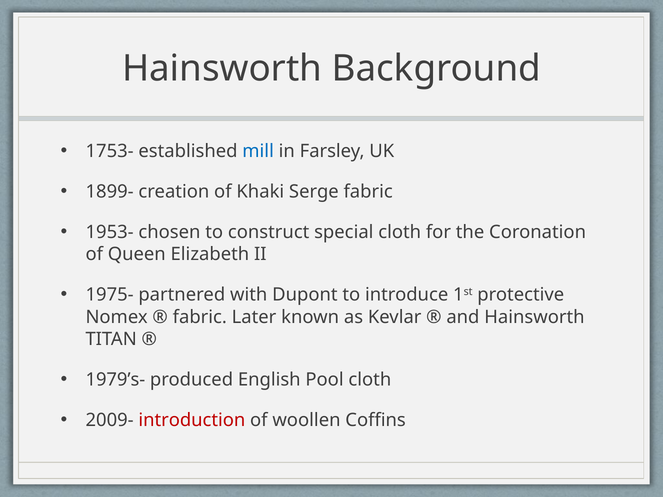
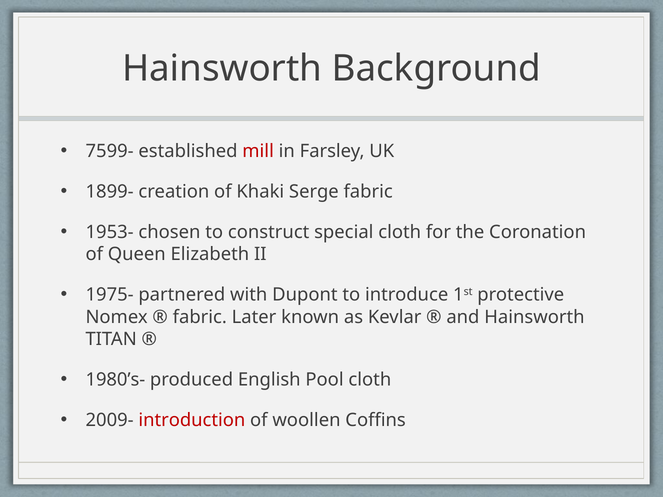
1753-: 1753- -> 7599- (110, 151)
mill colour: blue -> red (258, 151)
1979’s-: 1979’s- -> 1980’s- (115, 380)
